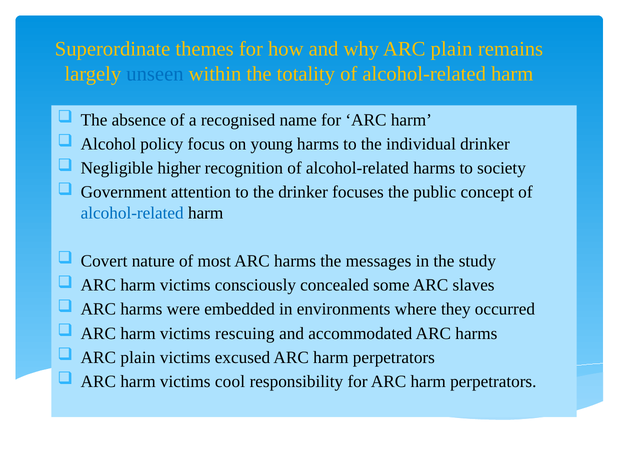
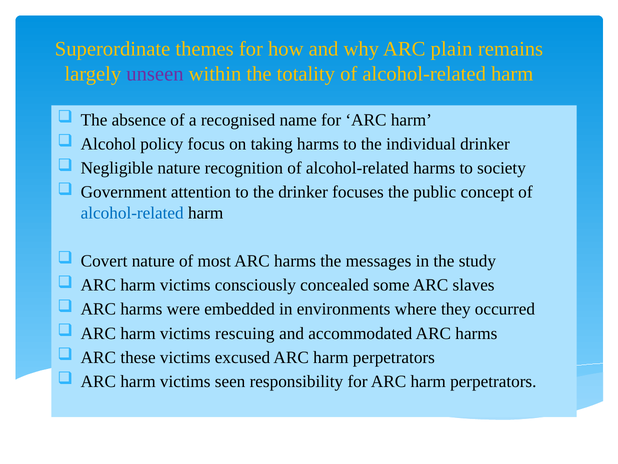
unseen colour: blue -> purple (155, 74)
young: young -> taking (272, 144)
Negligible higher: higher -> nature (179, 168)
plain: plain -> these (138, 357)
cool: cool -> seen (230, 381)
